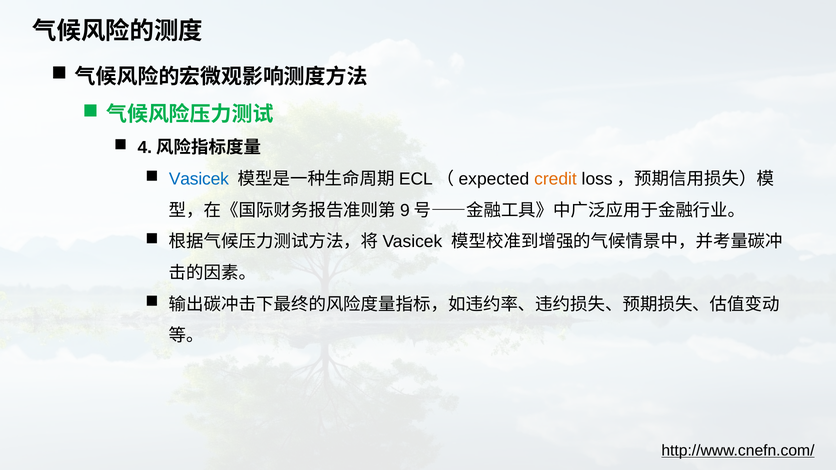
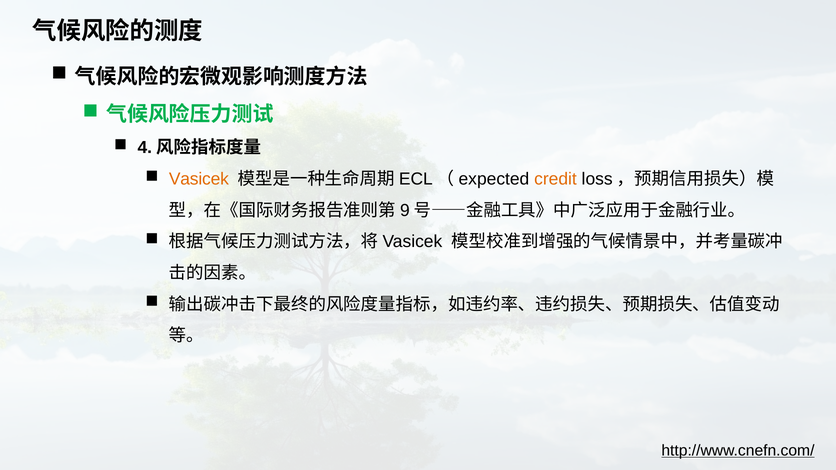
Vasicek colour: blue -> orange (199, 179)
